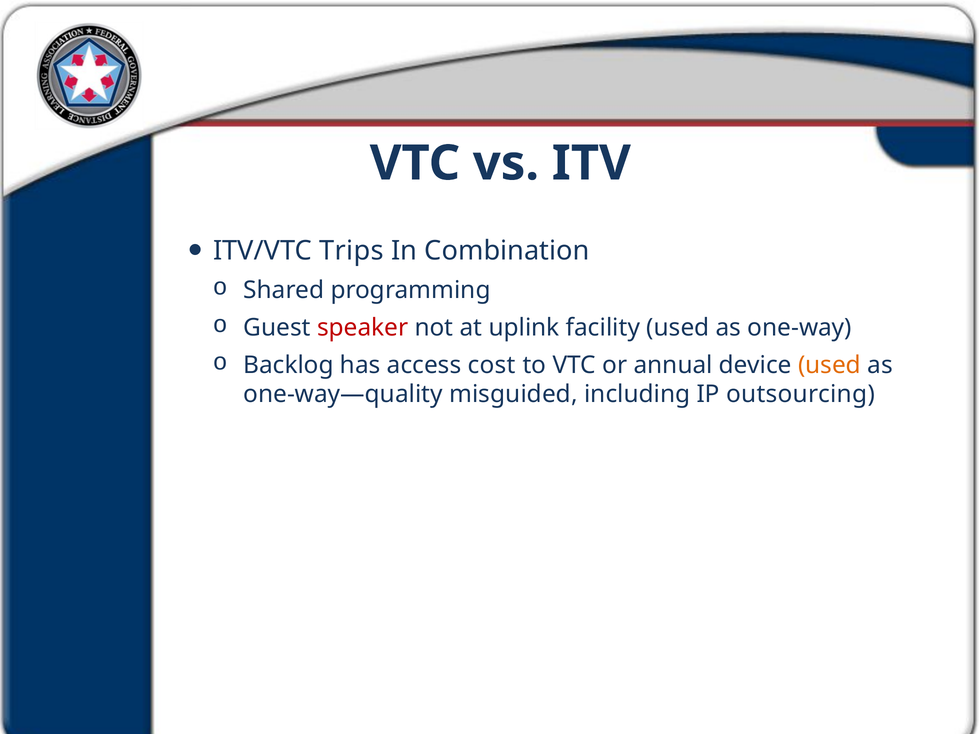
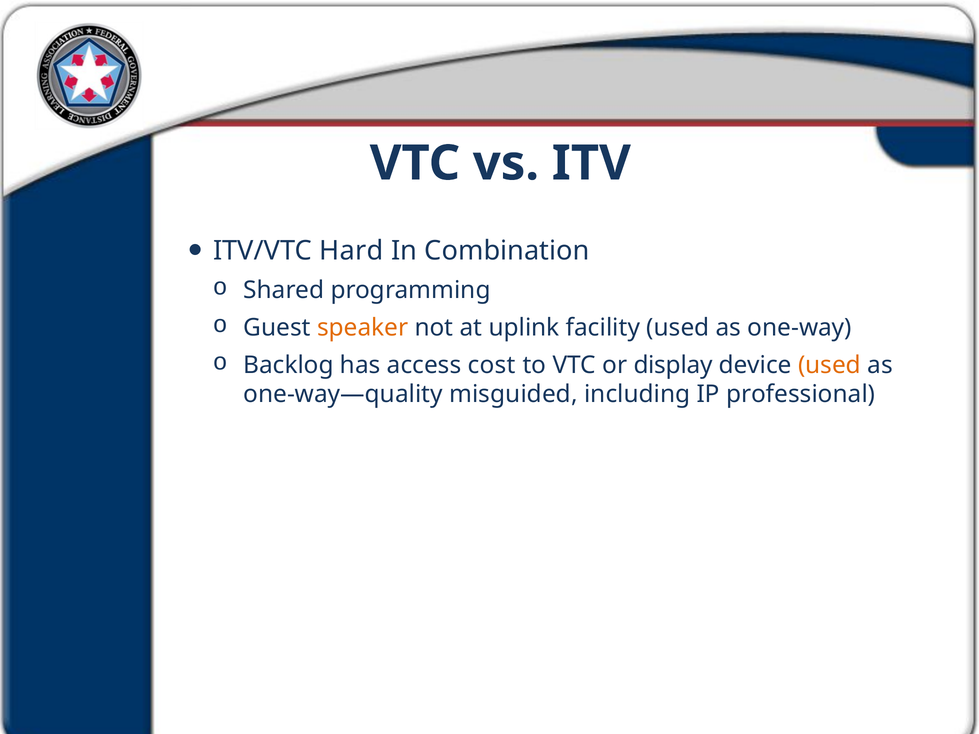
Trips: Trips -> Hard (351, 251)
speaker colour: red -> orange (363, 328)
annual: annual -> display (673, 365)
outsourcing: outsourcing -> professional (801, 395)
